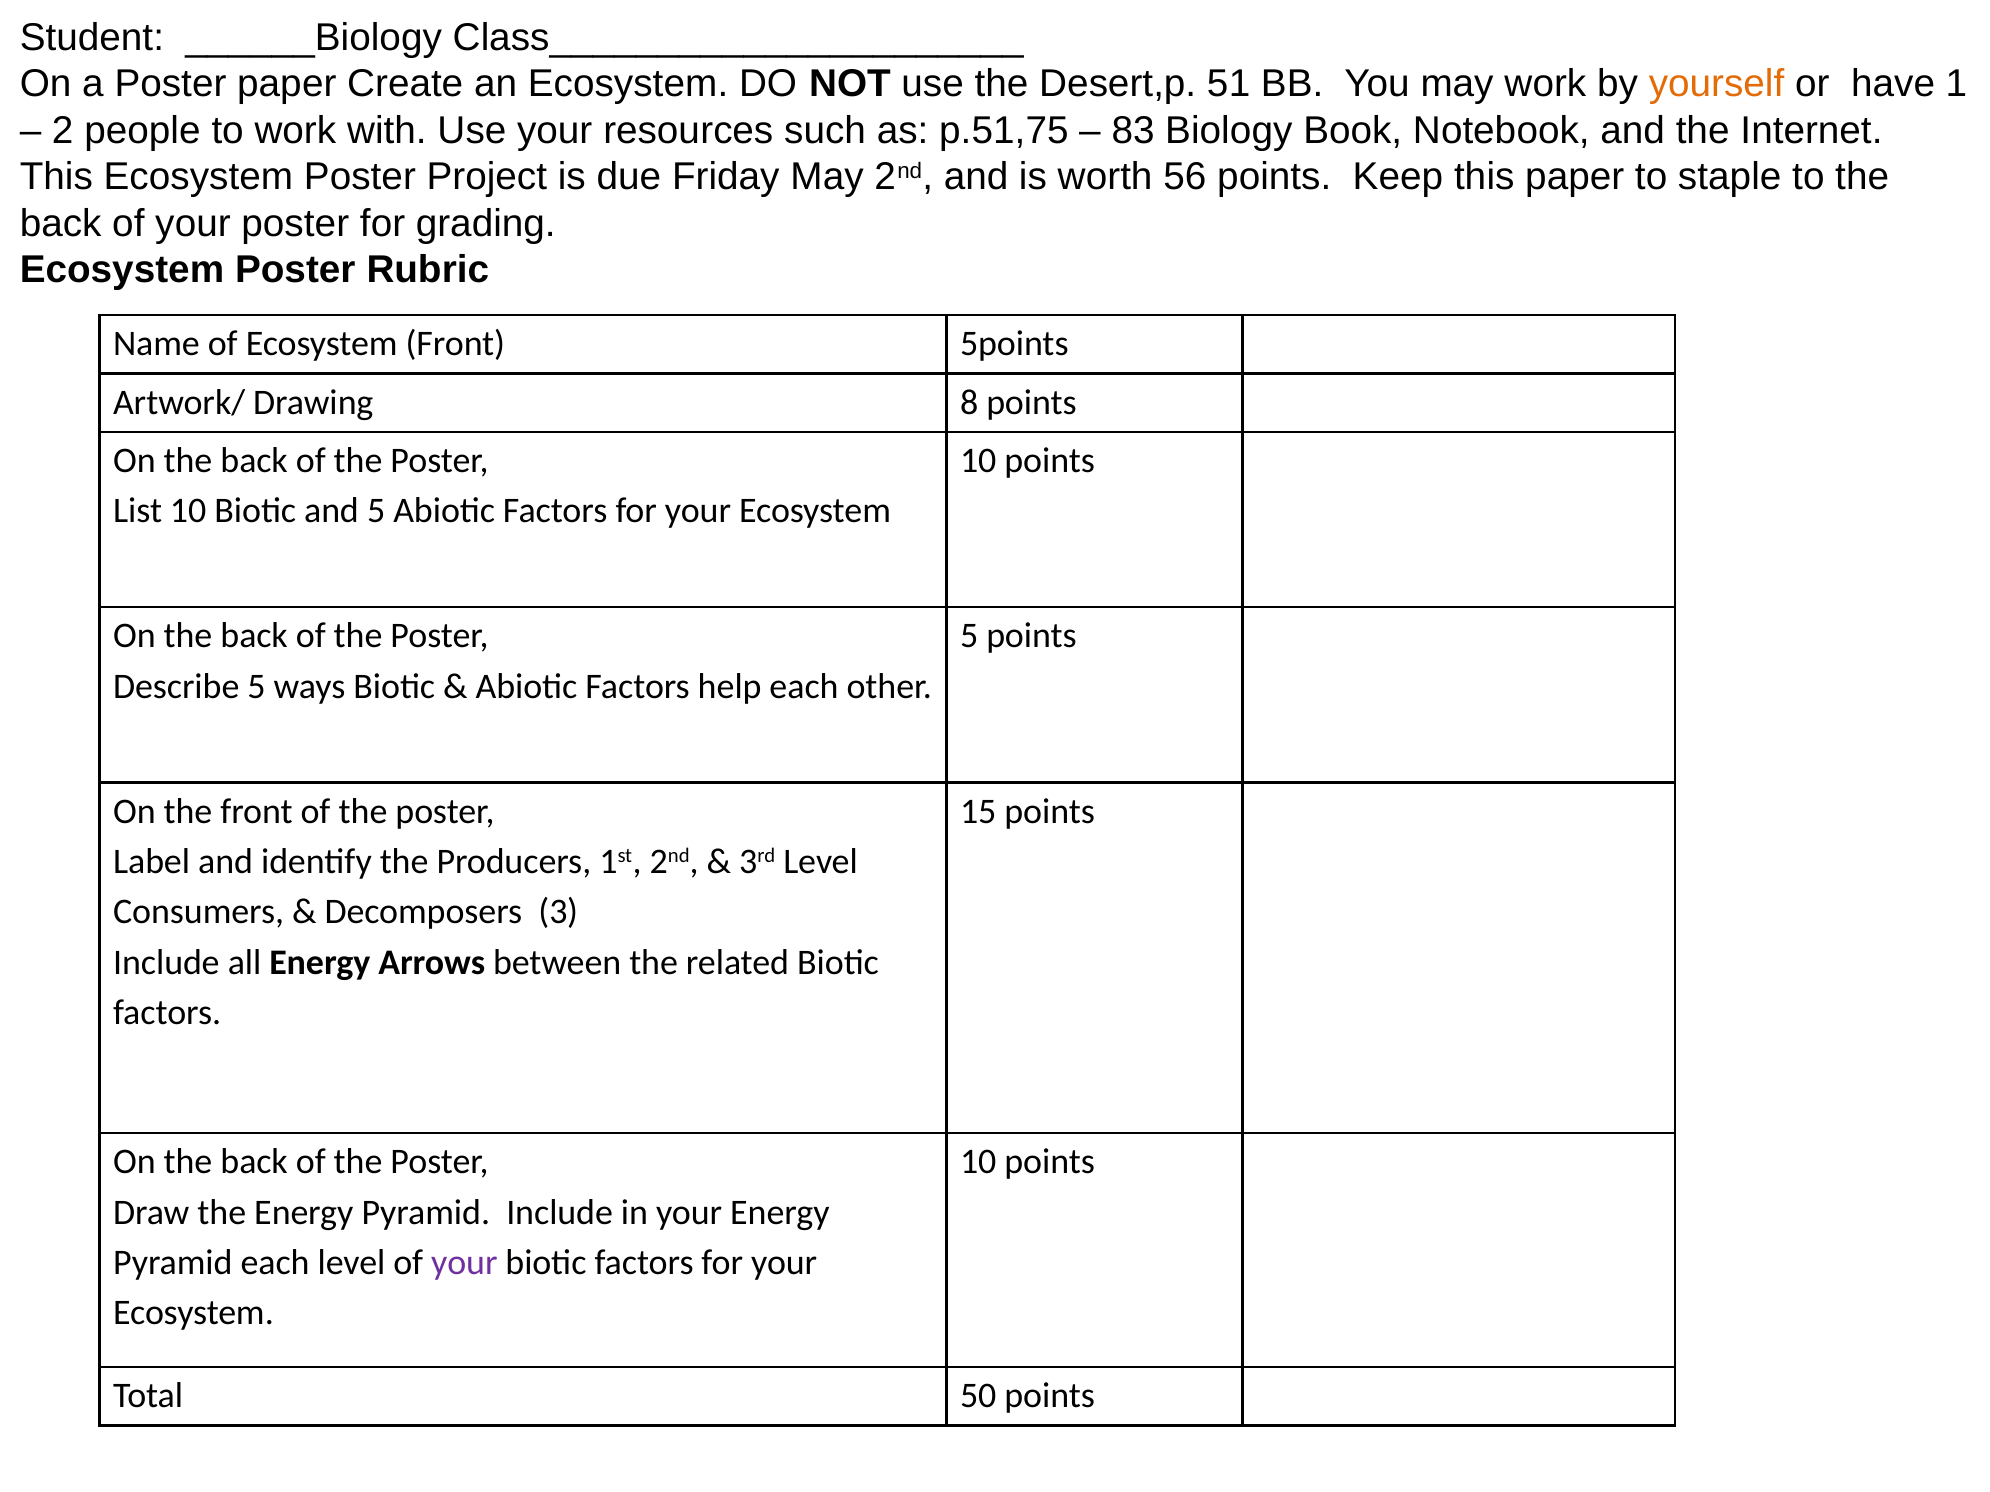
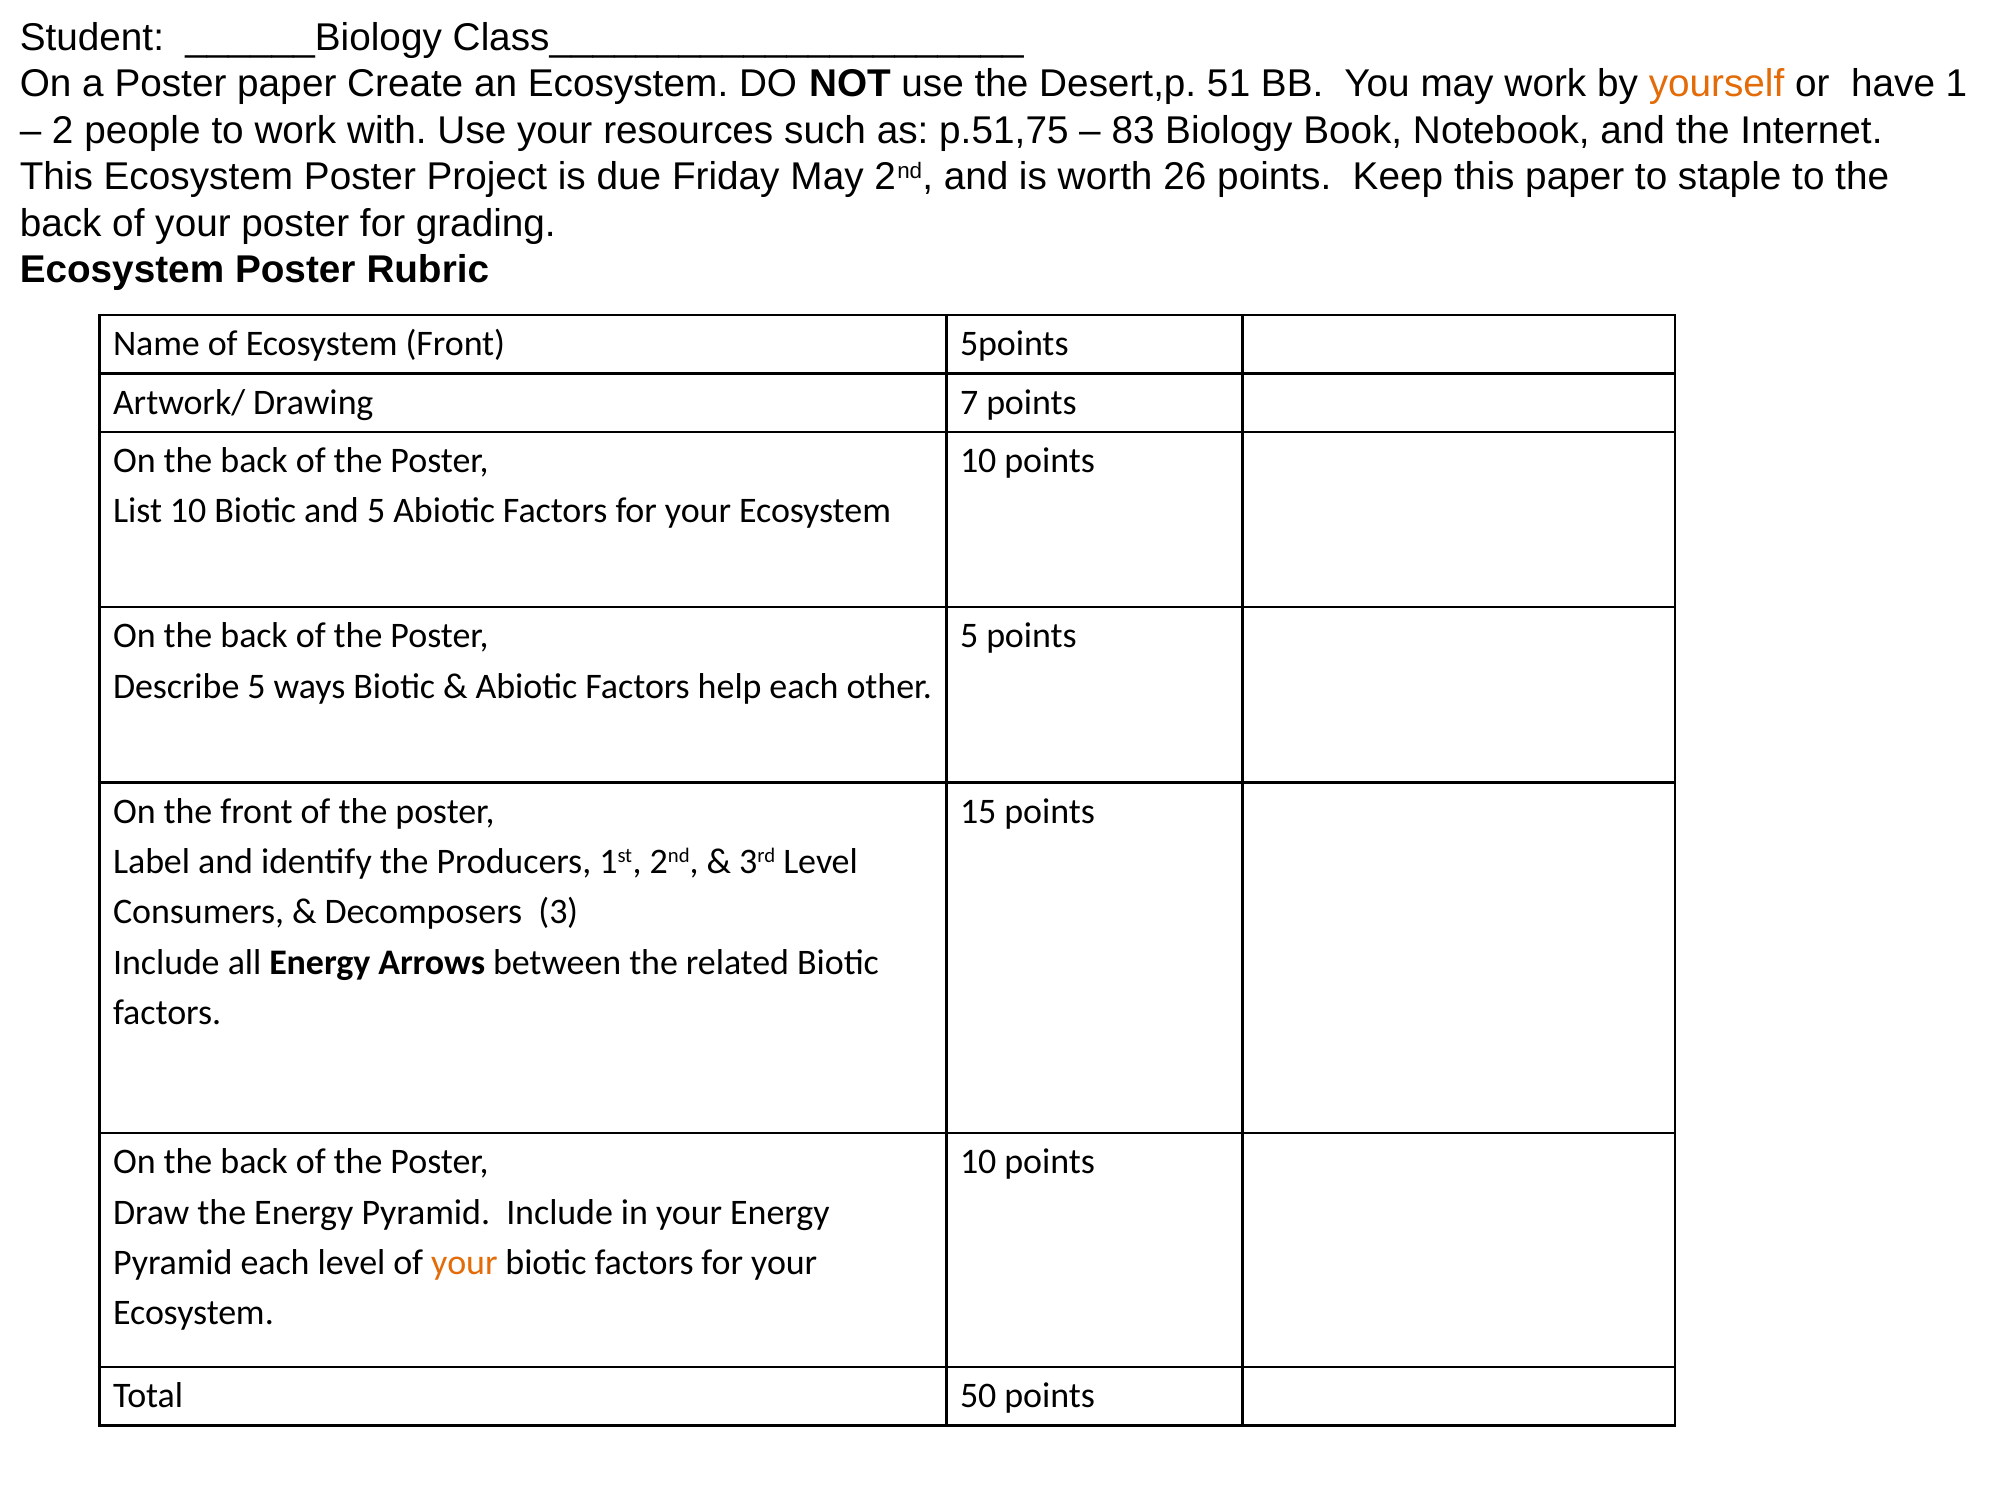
56: 56 -> 26 (1185, 177)
8: 8 -> 7 (969, 402)
your colour: purple -> orange (464, 1263)
